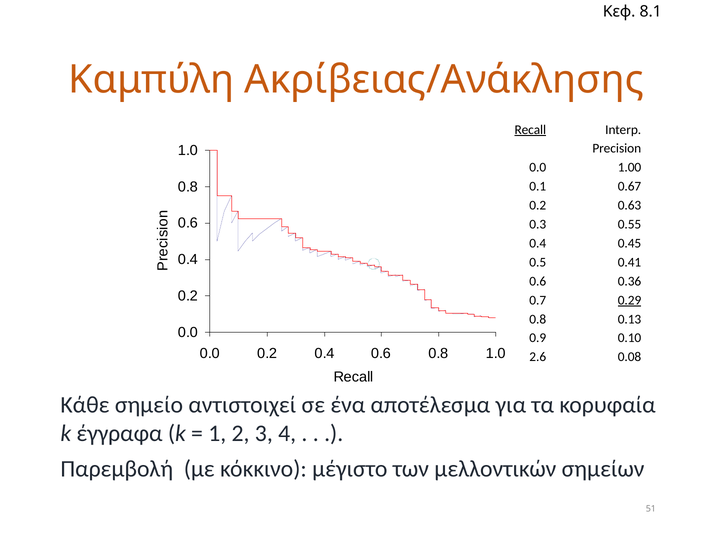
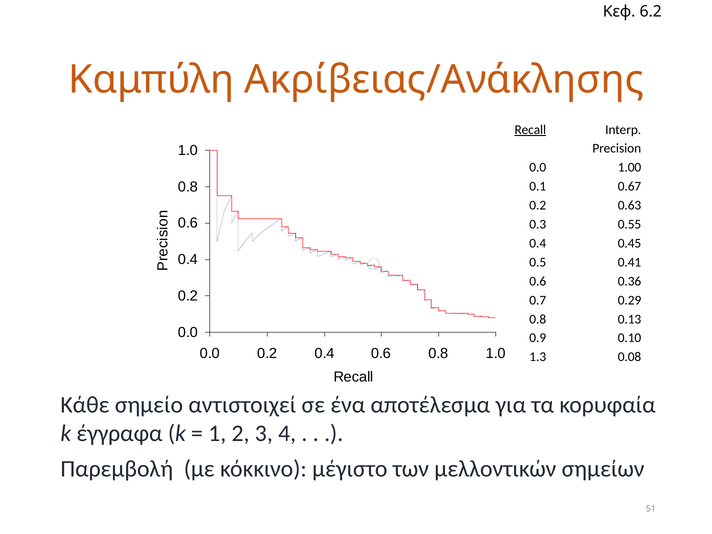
8.1: 8.1 -> 6.2 (651, 12)
0.29 underline: present -> none (630, 300)
2.6: 2.6 -> 1.3 (538, 357)
